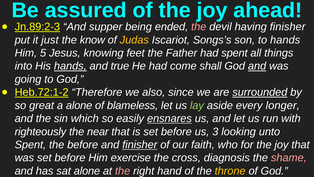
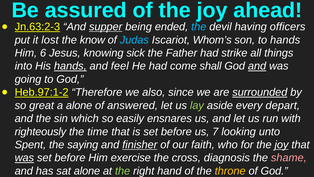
Jn.89:2-3: Jn.89:2-3 -> Jn.63:2-3 (37, 27)
supper underline: none -> present (106, 27)
the colour: pink -> light blue (199, 27)
having finisher: finisher -> officers (288, 27)
just: just -> lost (50, 40)
Judas colour: yellow -> light blue (134, 40)
Songs’s: Songs’s -> Whom’s (212, 40)
5: 5 -> 6 (43, 53)
feet: feet -> sick (136, 53)
had spent: spent -> strike (234, 53)
true: true -> feel (120, 66)
Heb.72:1-2: Heb.72:1-2 -> Heb.97:1-2 (42, 92)
blameless: blameless -> answered (133, 105)
longer: longer -> depart (283, 105)
ensnares underline: present -> none (169, 118)
near: near -> time (98, 131)
3: 3 -> 7 (215, 131)
the before: before -> saying (83, 144)
joy underline: none -> present (282, 144)
was underline: none -> present (24, 158)
the colour: pink -> light green (123, 171)
